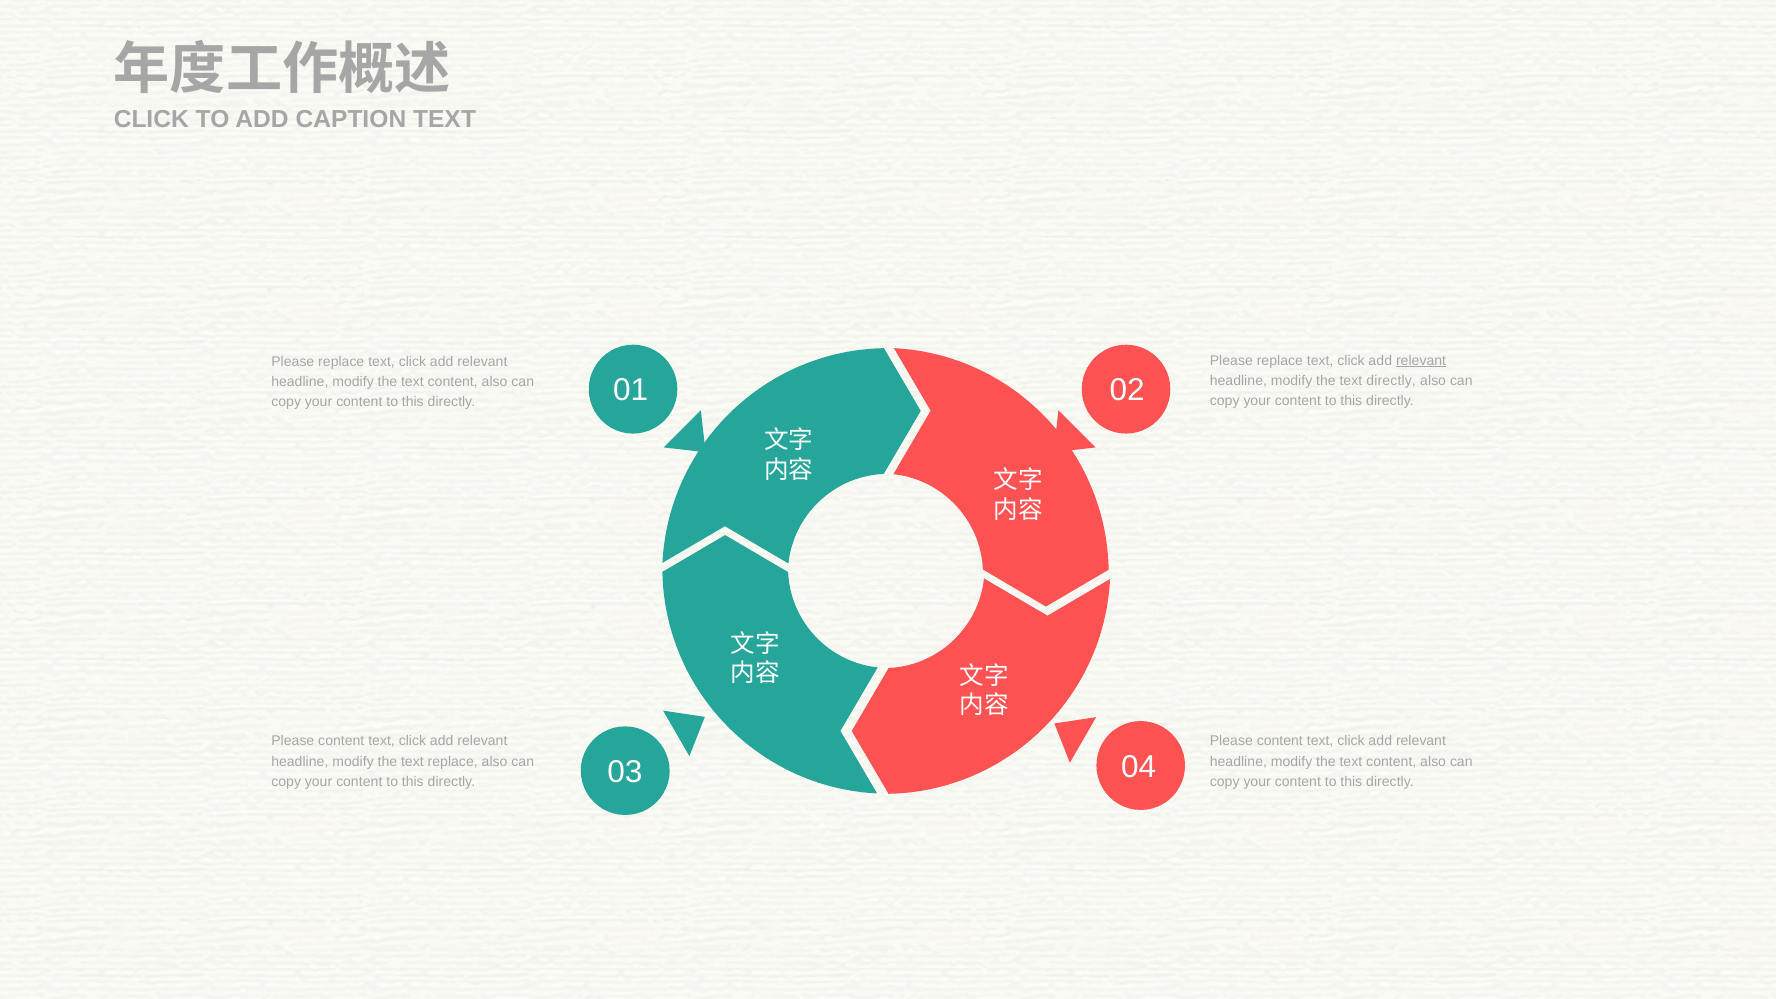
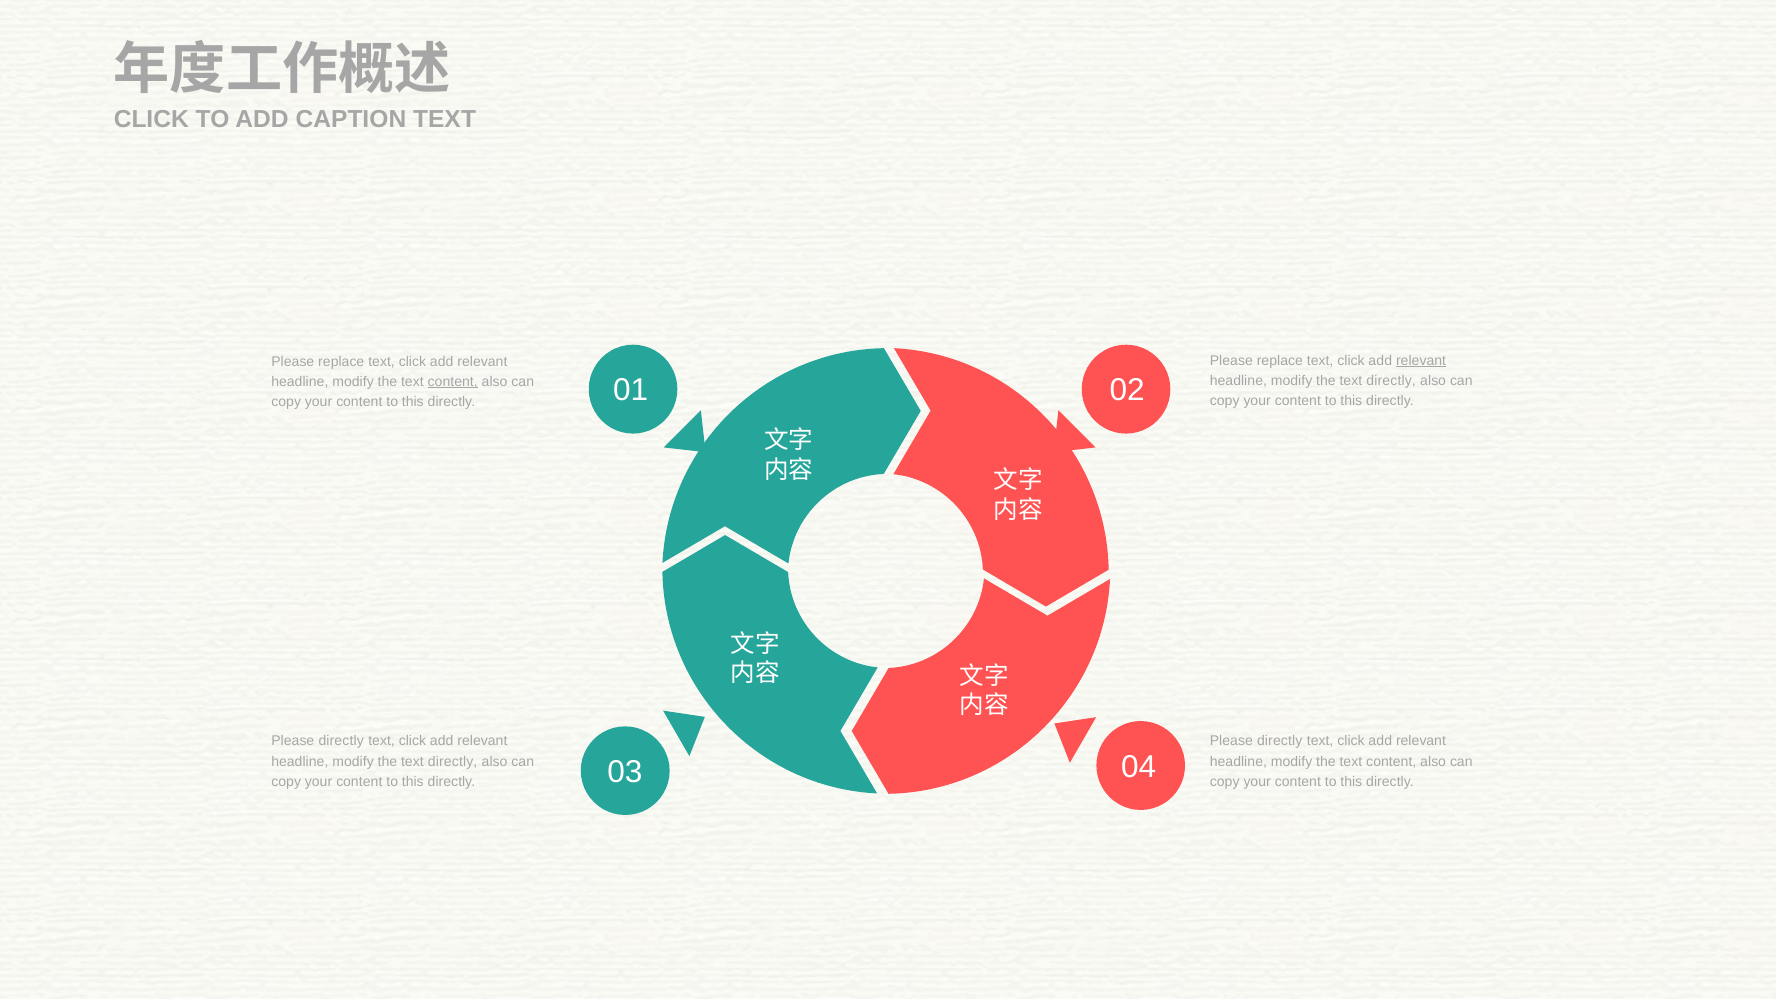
content underline: none -> present (453, 382)
content: content -> directly (341, 741)
content: content -> directly (1280, 741)
replace: replace -> directly (453, 761)
